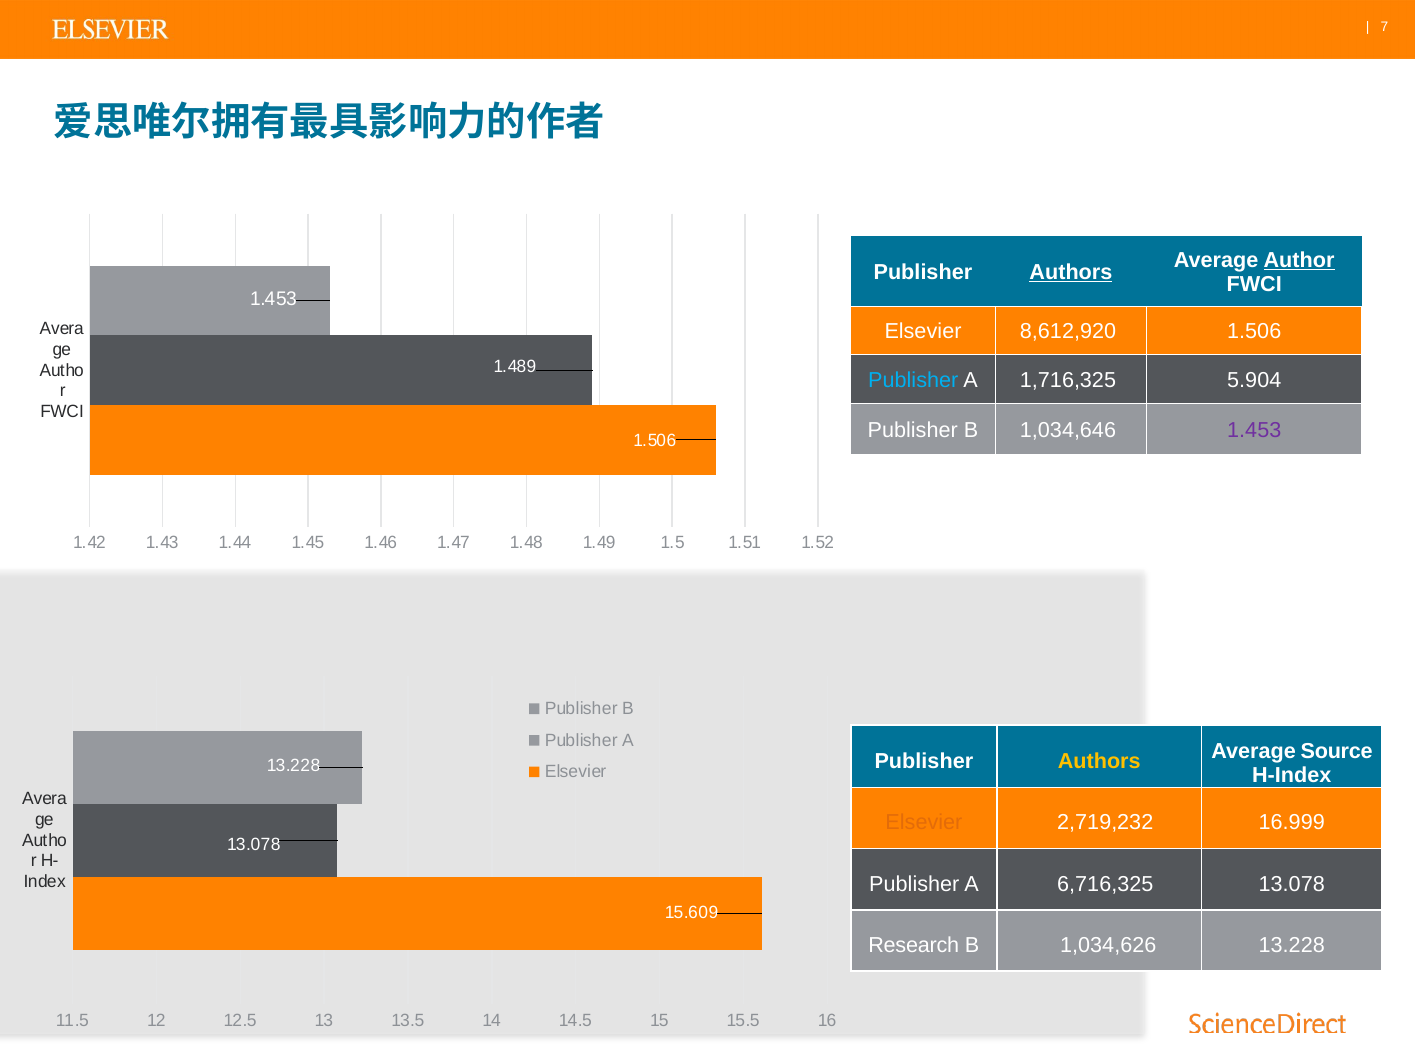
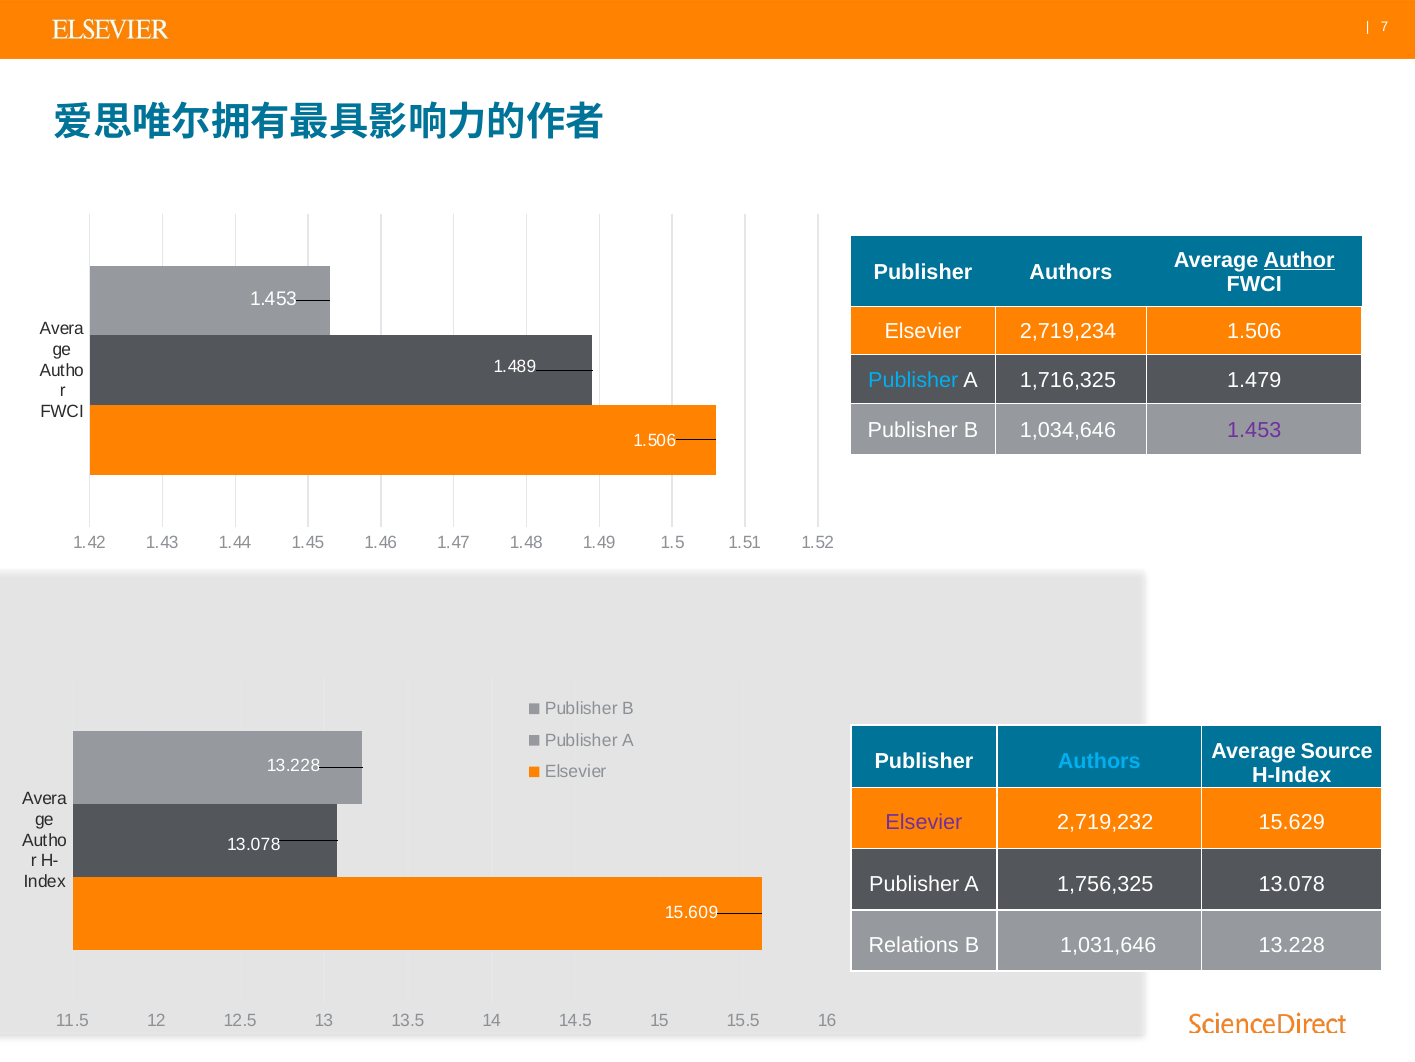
Authors underline: present -> none (1071, 272)
8,612,920: 8,612,920 -> 2,719,234 (1068, 331)
5.904: 5.904 -> 1.479 (1254, 380)
Authors colour: yellow -> light blue (1099, 761)
Elsevier colour: orange -> purple (924, 822)
16.999: 16.999 -> 15.629 (1292, 822)
6,716,325: 6,716,325 -> 1,756,325 (1105, 883)
Research: Research -> Relations (914, 945)
1,034,626: 1,034,626 -> 1,031,646 (1108, 945)
